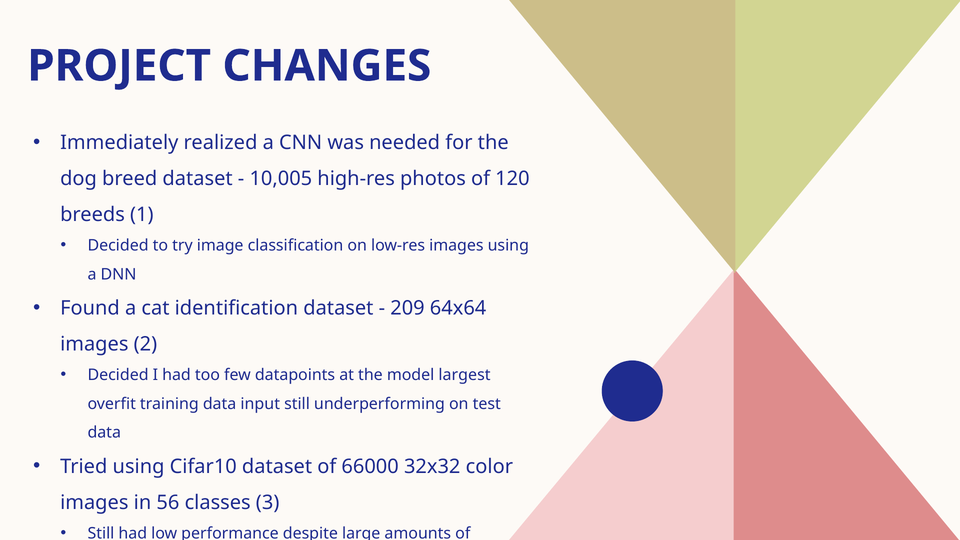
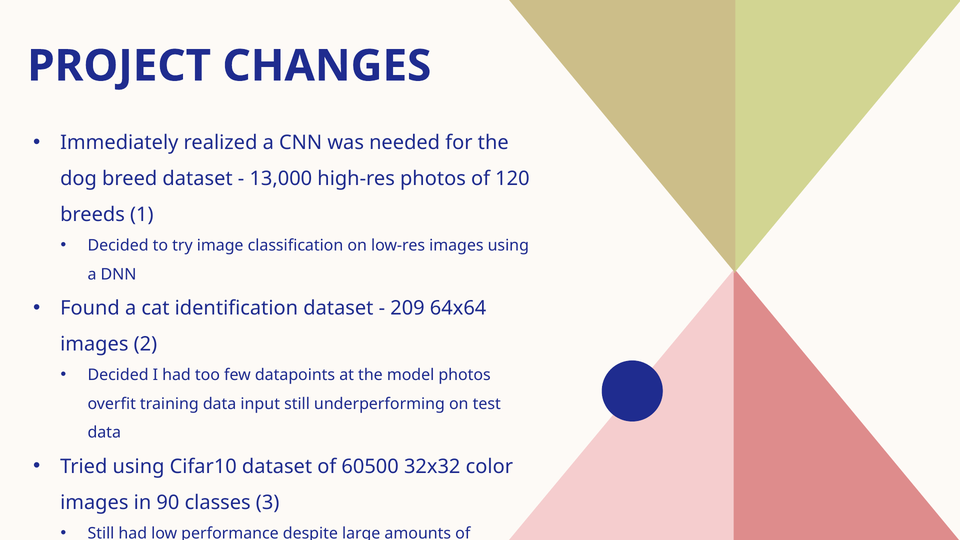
10,005: 10,005 -> 13,000 (281, 179)
model largest: largest -> photos (465, 375)
66000: 66000 -> 60500 (370, 466)
56: 56 -> 90 (168, 502)
